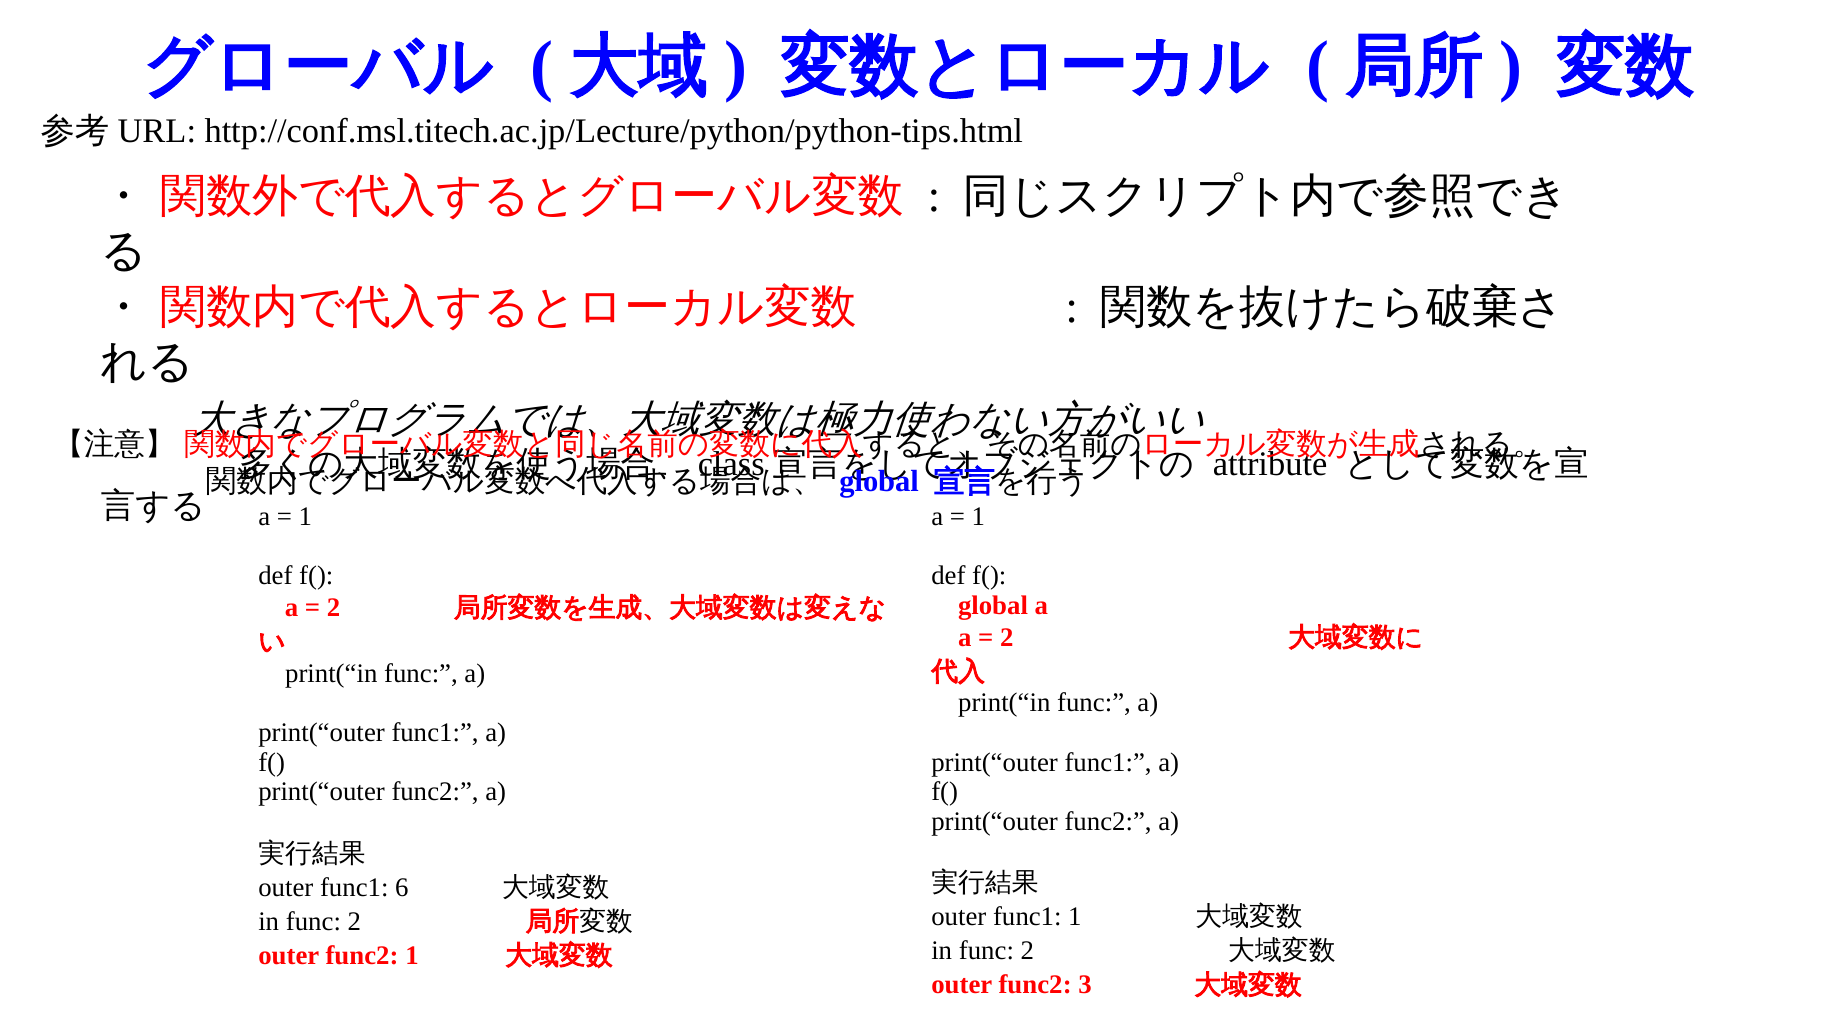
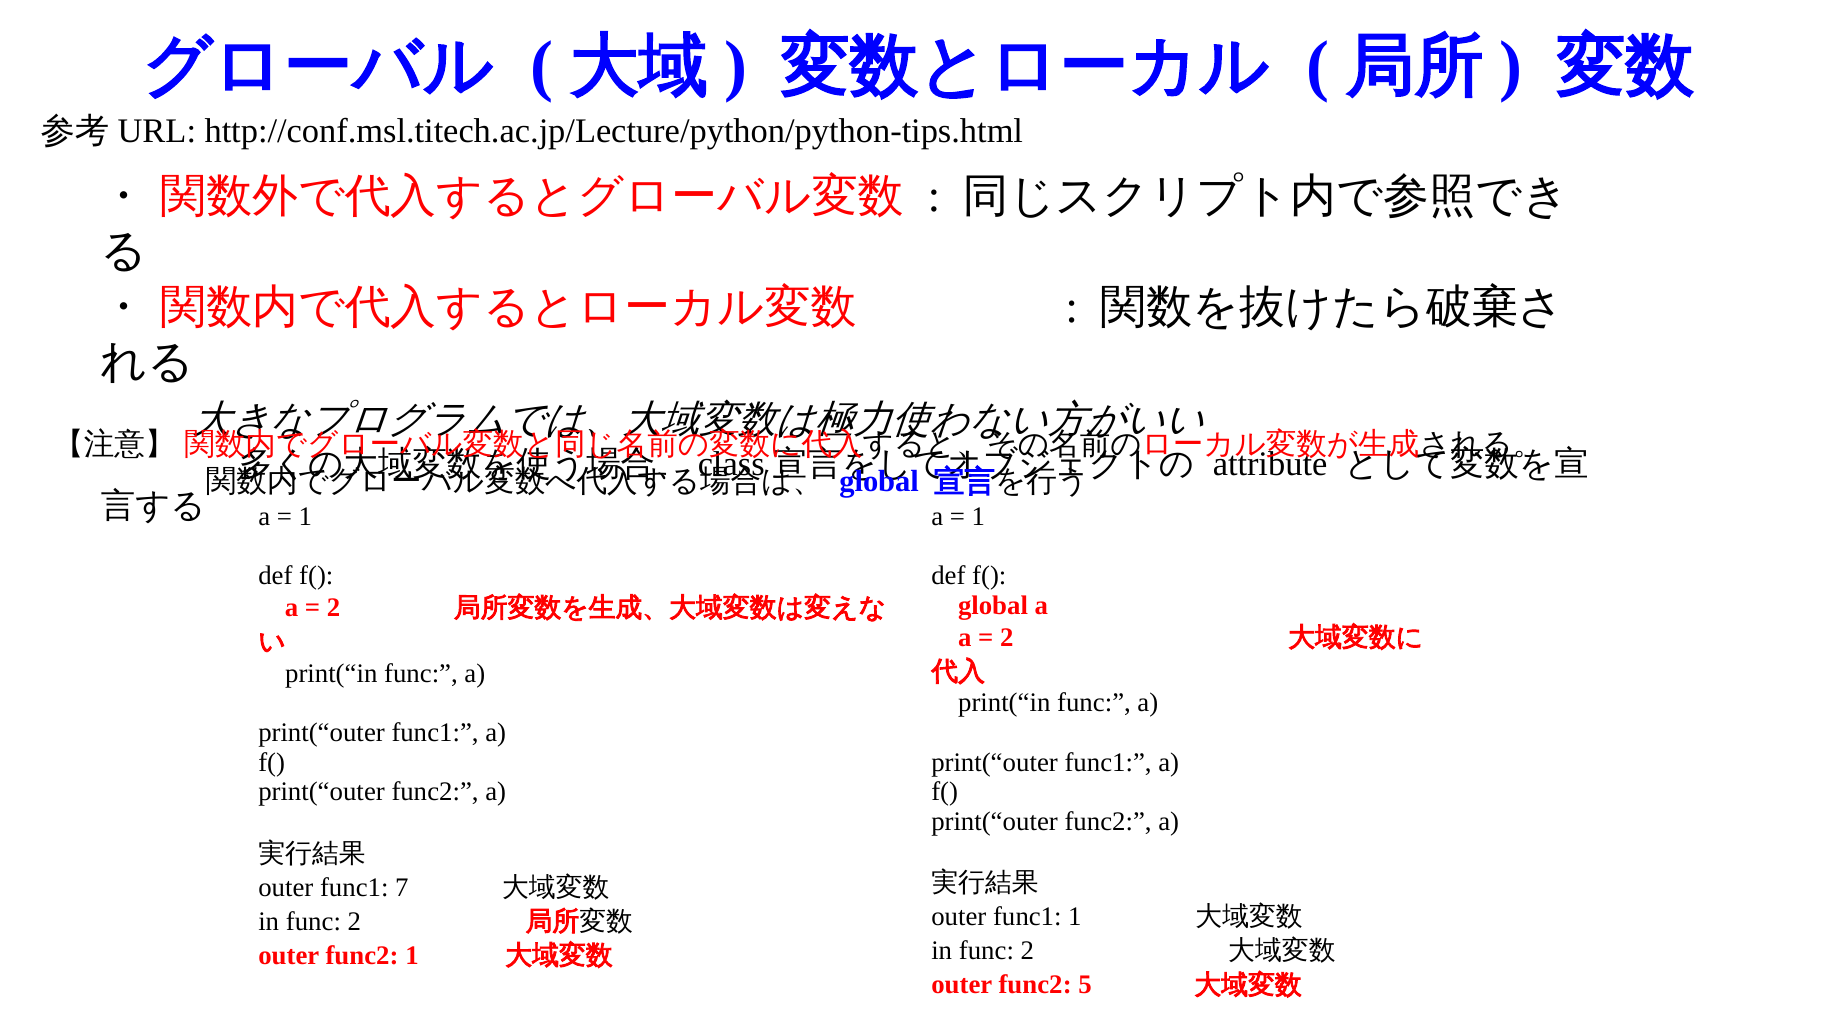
6: 6 -> 7 (402, 887)
3: 3 -> 5 (1085, 985)
